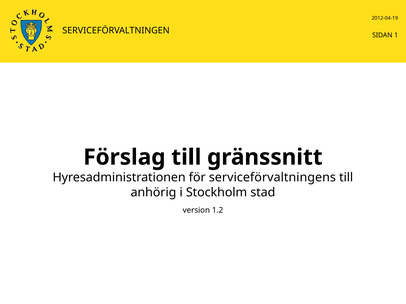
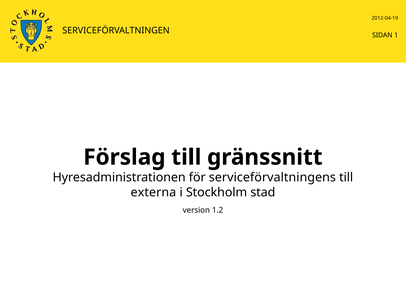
anhörig: anhörig -> externa (153, 193)
